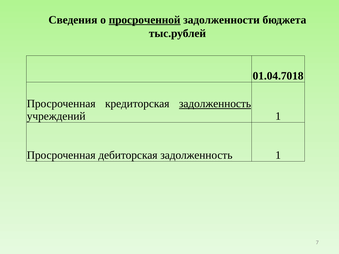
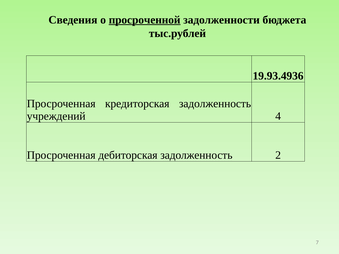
01.04.7018: 01.04.7018 -> 19.93.4936 (278, 76)
задолженность underline: present -> none (215, 104)
учреждений 1: 1 -> 4 (278, 116)
задолженность 1: 1 -> 2 (278, 155)
